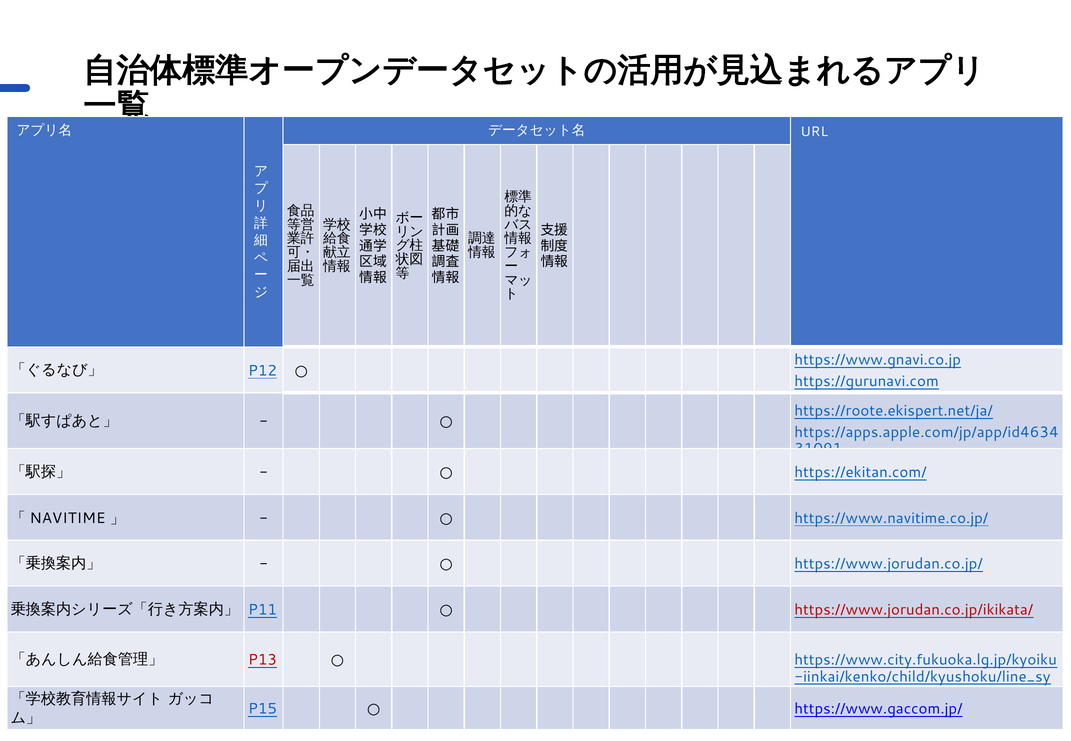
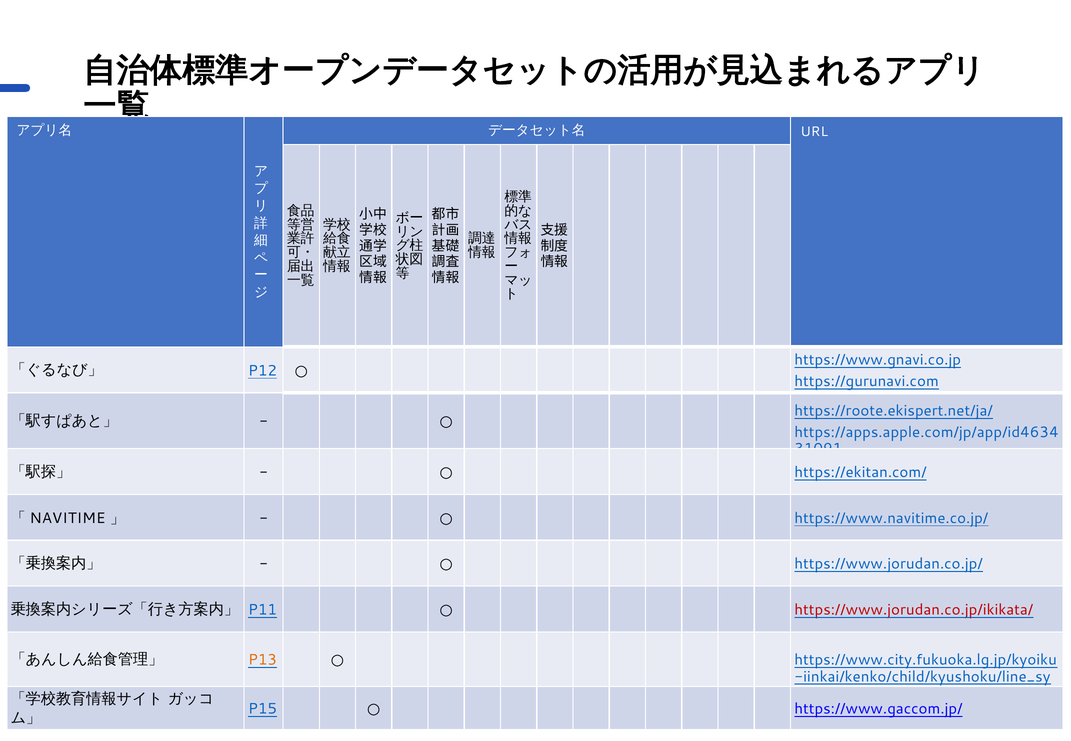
P13 colour: red -> orange (263, 660)
